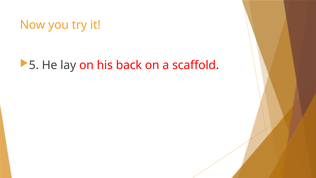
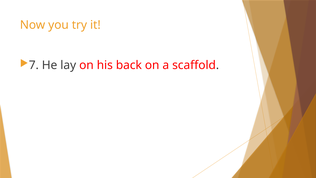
5: 5 -> 7 (34, 65)
